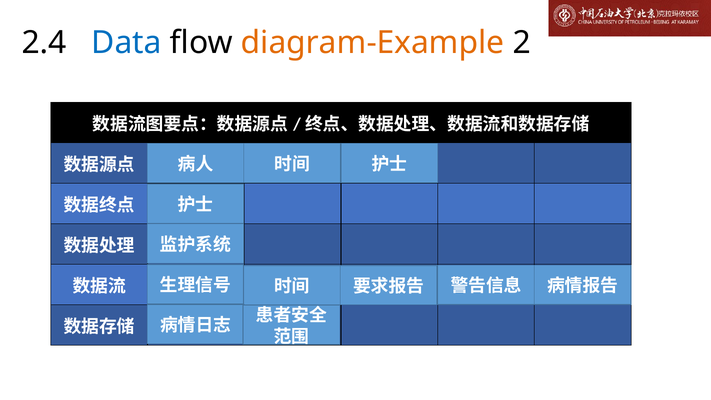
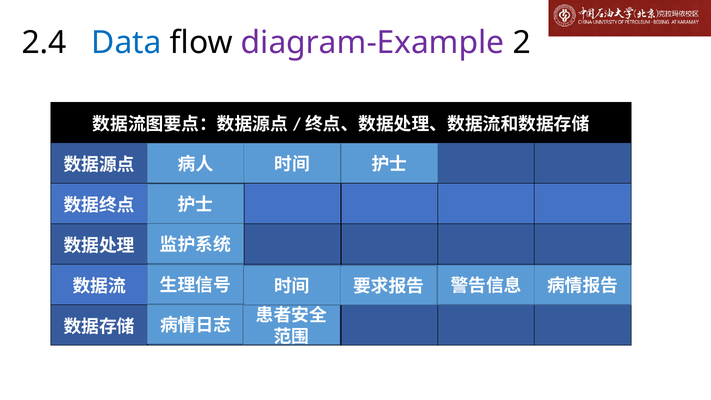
diagram-Example colour: orange -> purple (373, 43)
